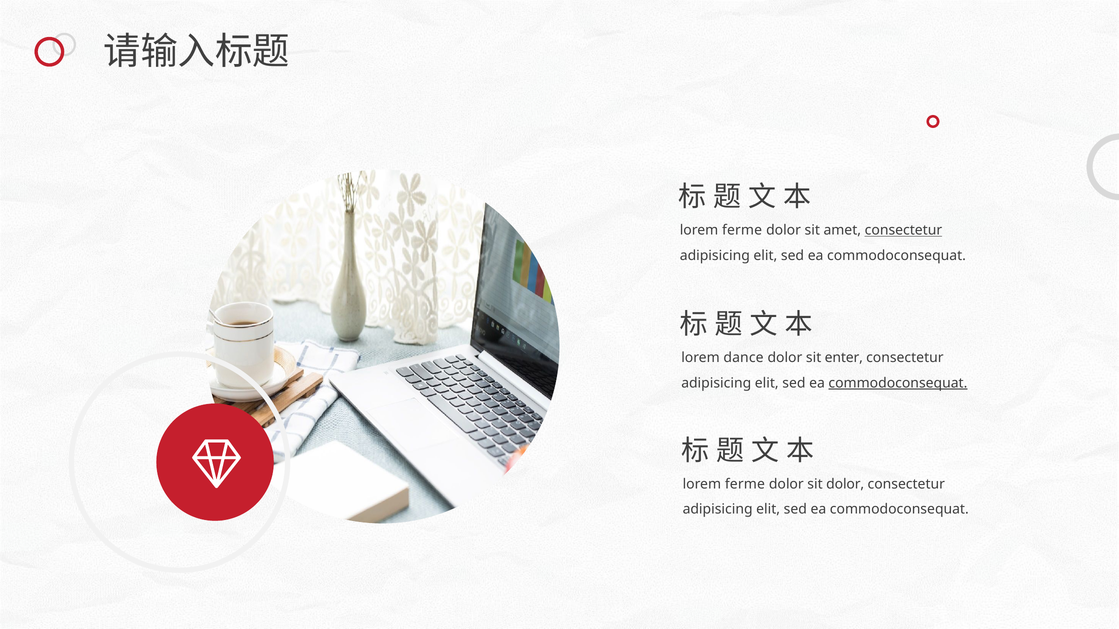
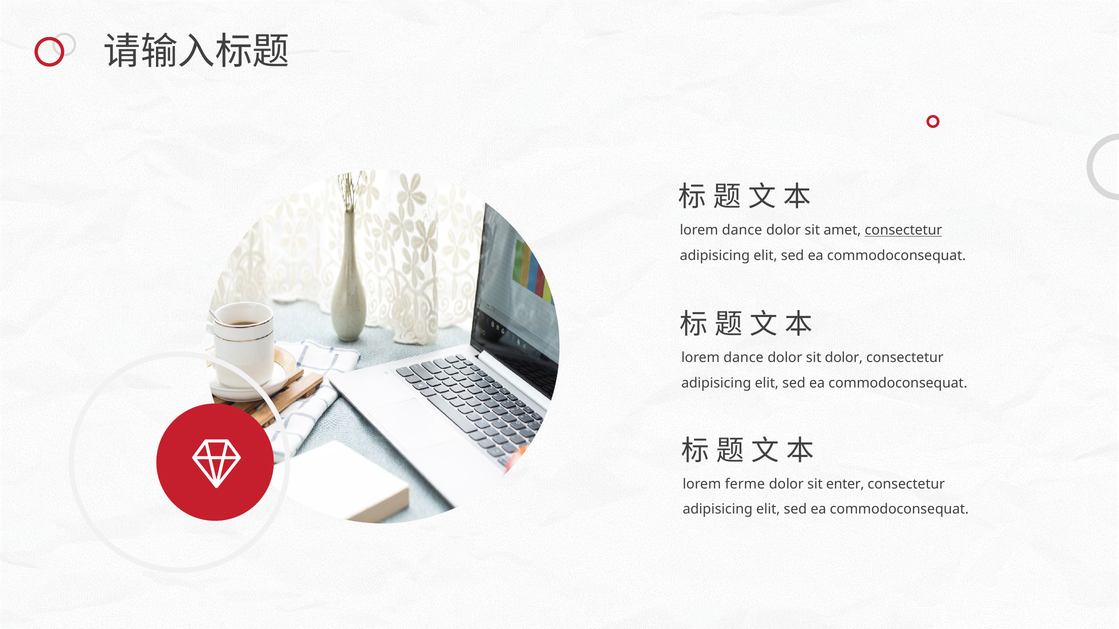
ferme: ferme -> dance (742, 230)
sit enter: enter -> dolor (844, 358)
commodoconsequat underline: present -> none (898, 383)
sit dolor: dolor -> enter (845, 484)
